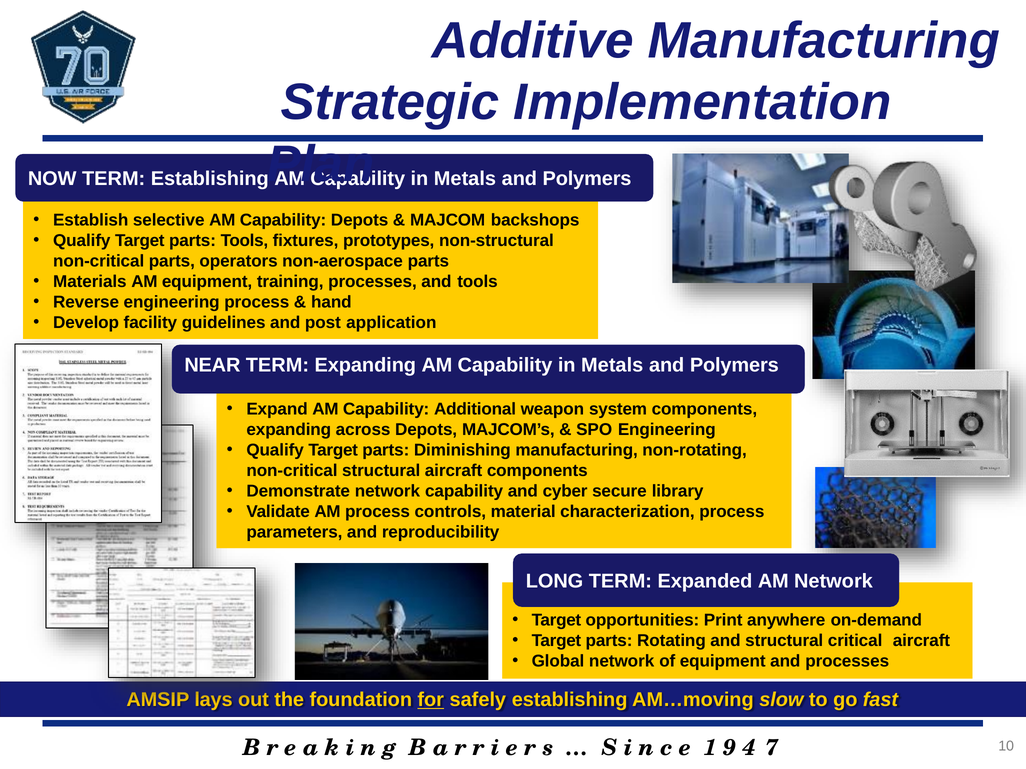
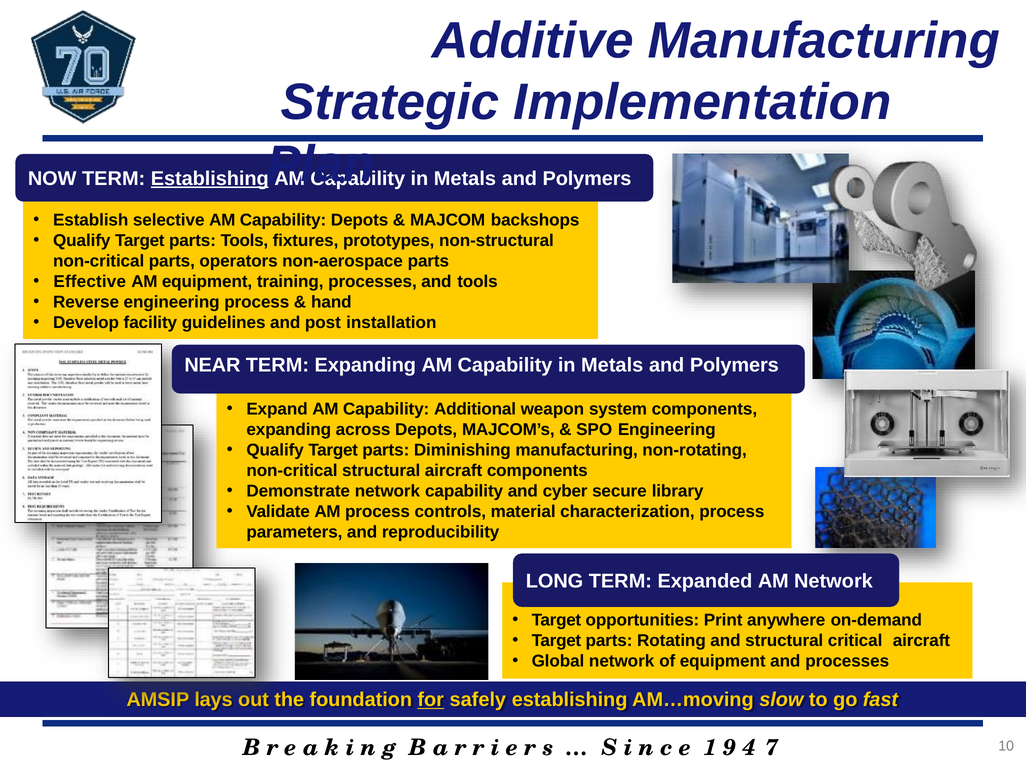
Establishing underline: none -> present (210, 179)
Materials: Materials -> Effective (90, 282)
application: application -> installation (391, 323)
